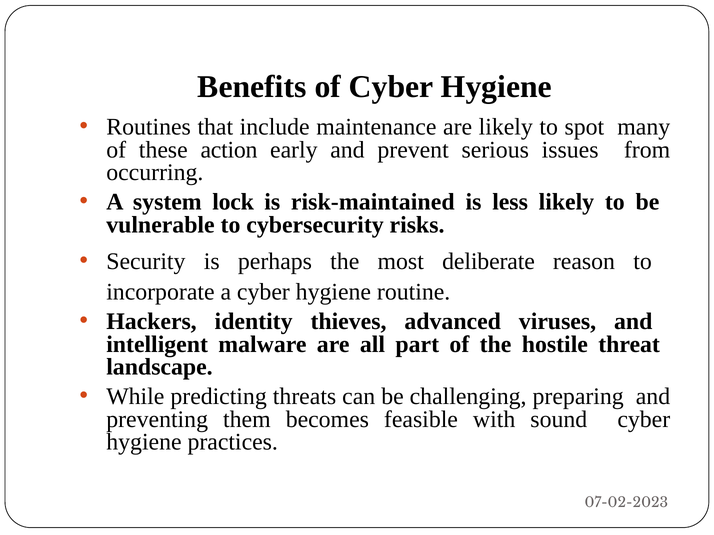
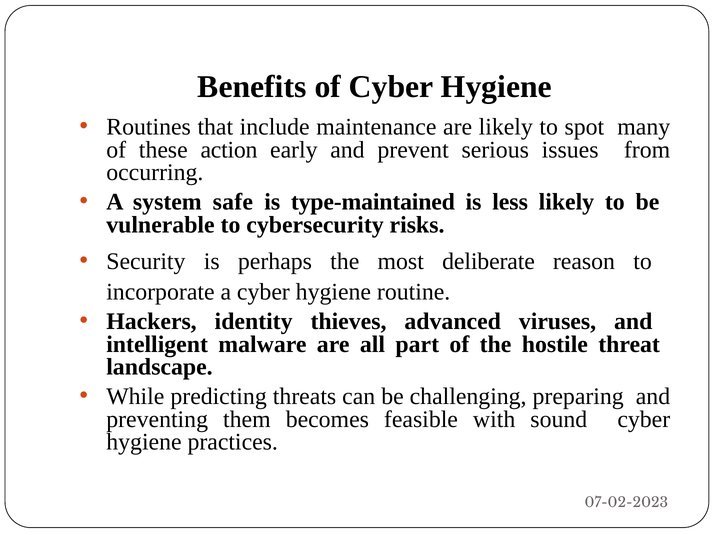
lock: lock -> safe (233, 202)
risk-maintained: risk-maintained -> type-maintained (373, 202)
